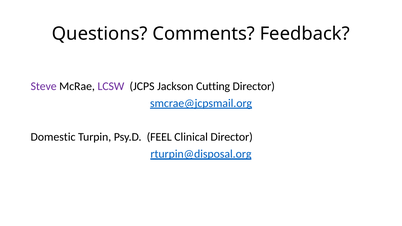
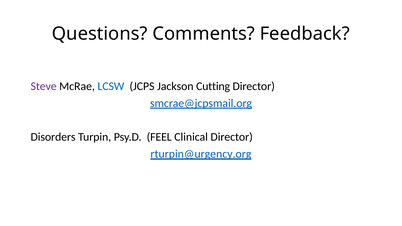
LCSW colour: purple -> blue (111, 86)
Domestic: Domestic -> Disorders (53, 137)
rturpin@disposal.org: rturpin@disposal.org -> rturpin@urgency.org (201, 154)
